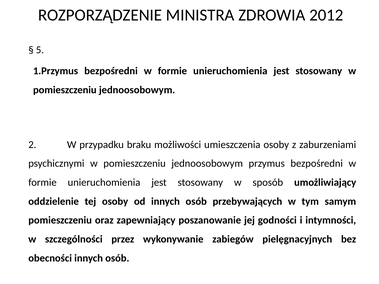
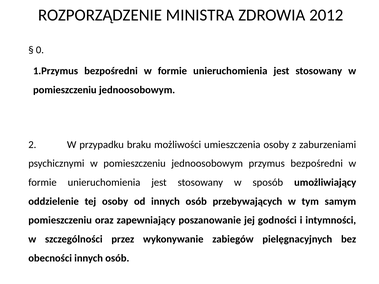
5: 5 -> 0 (40, 50)
